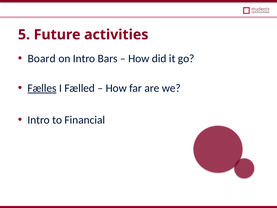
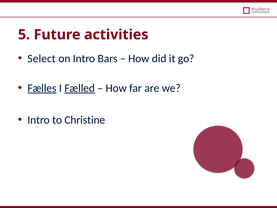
Board: Board -> Select (42, 58)
Fælled underline: none -> present (80, 88)
Financial: Financial -> Christine (85, 120)
